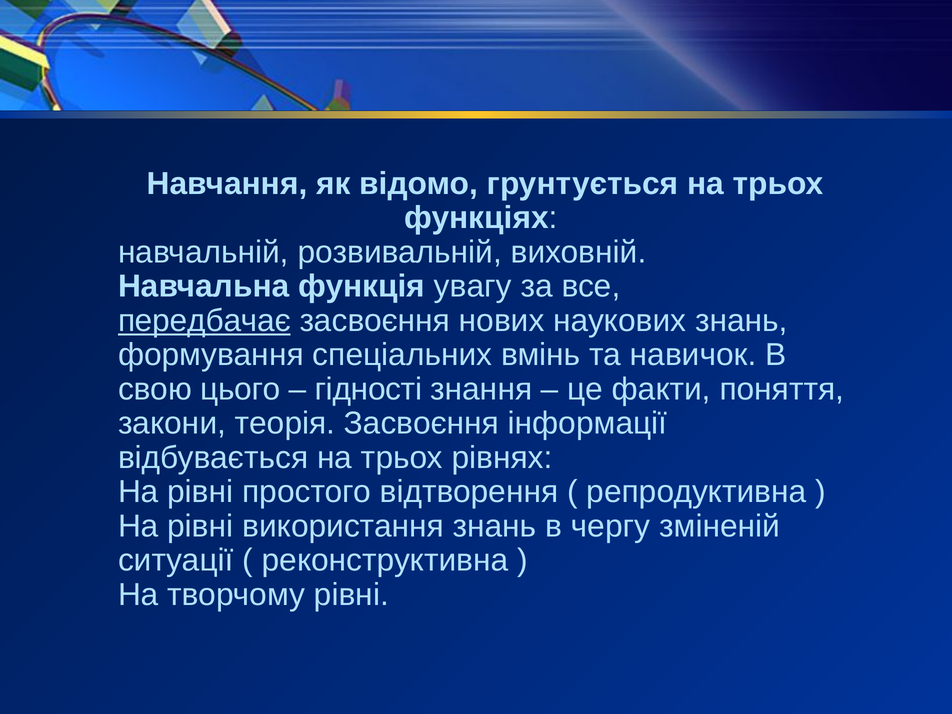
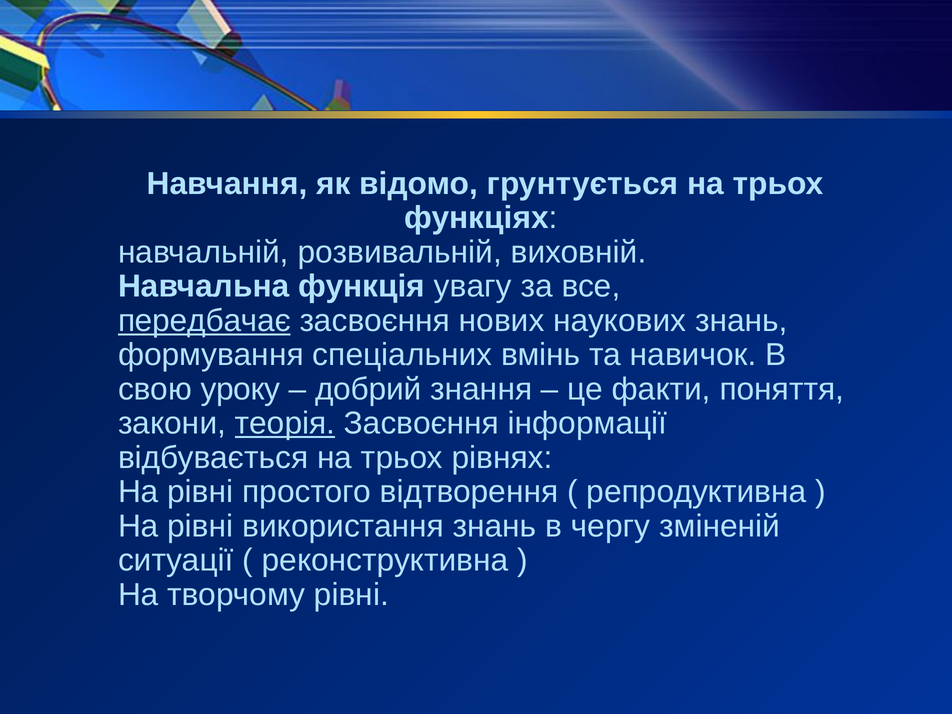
цього: цього -> уроку (240, 389)
гідності: гідності -> добрий (368, 389)
теорія underline: none -> present (285, 423)
